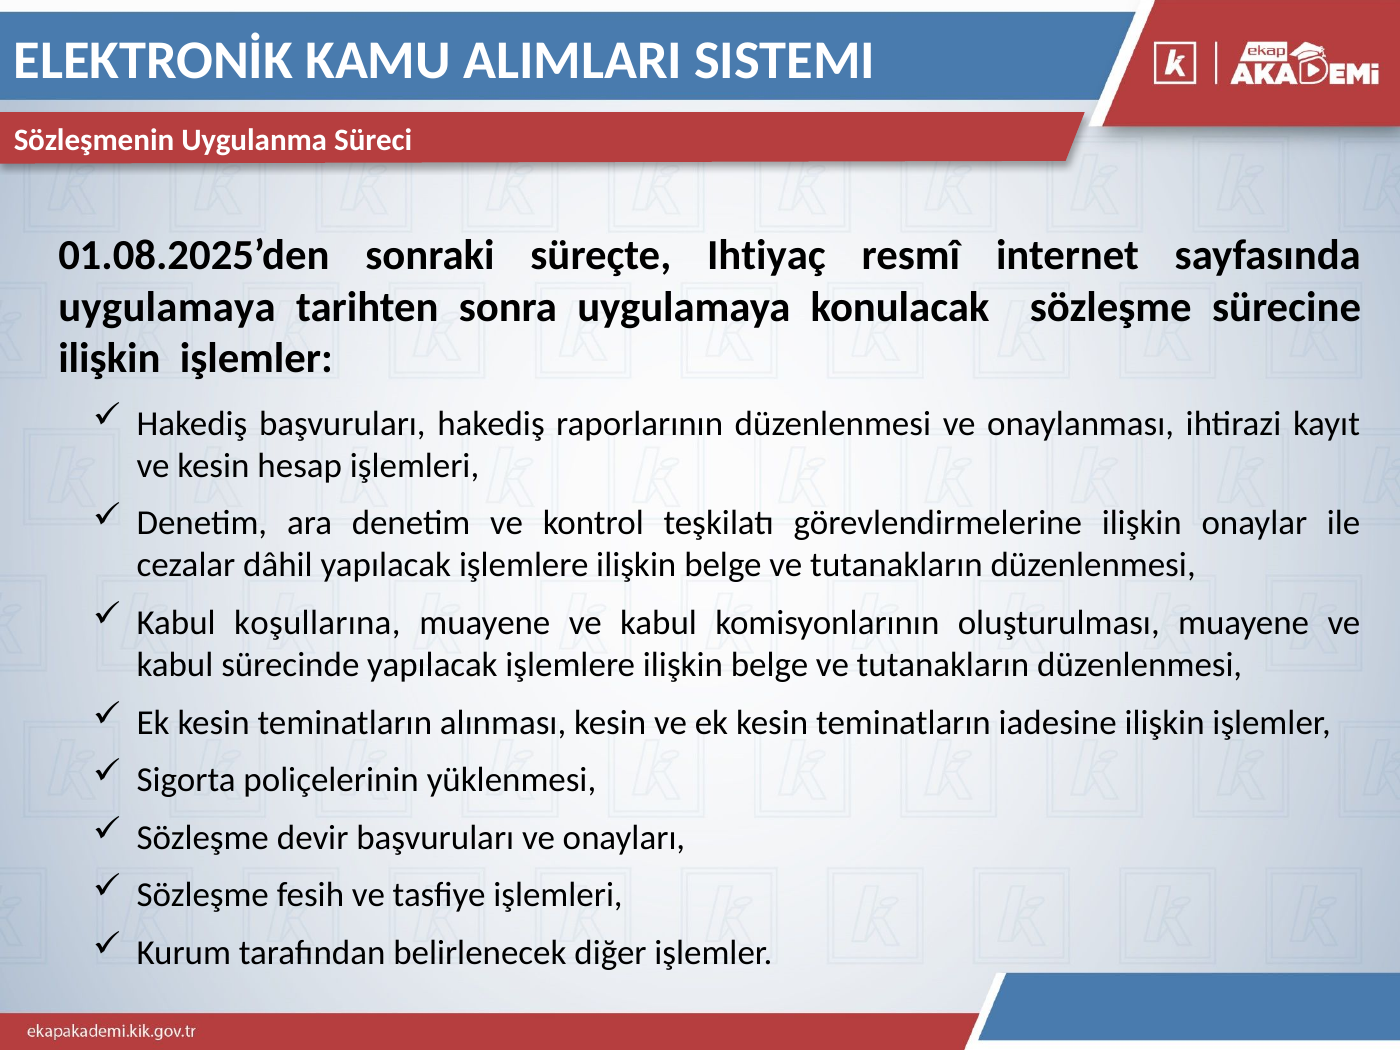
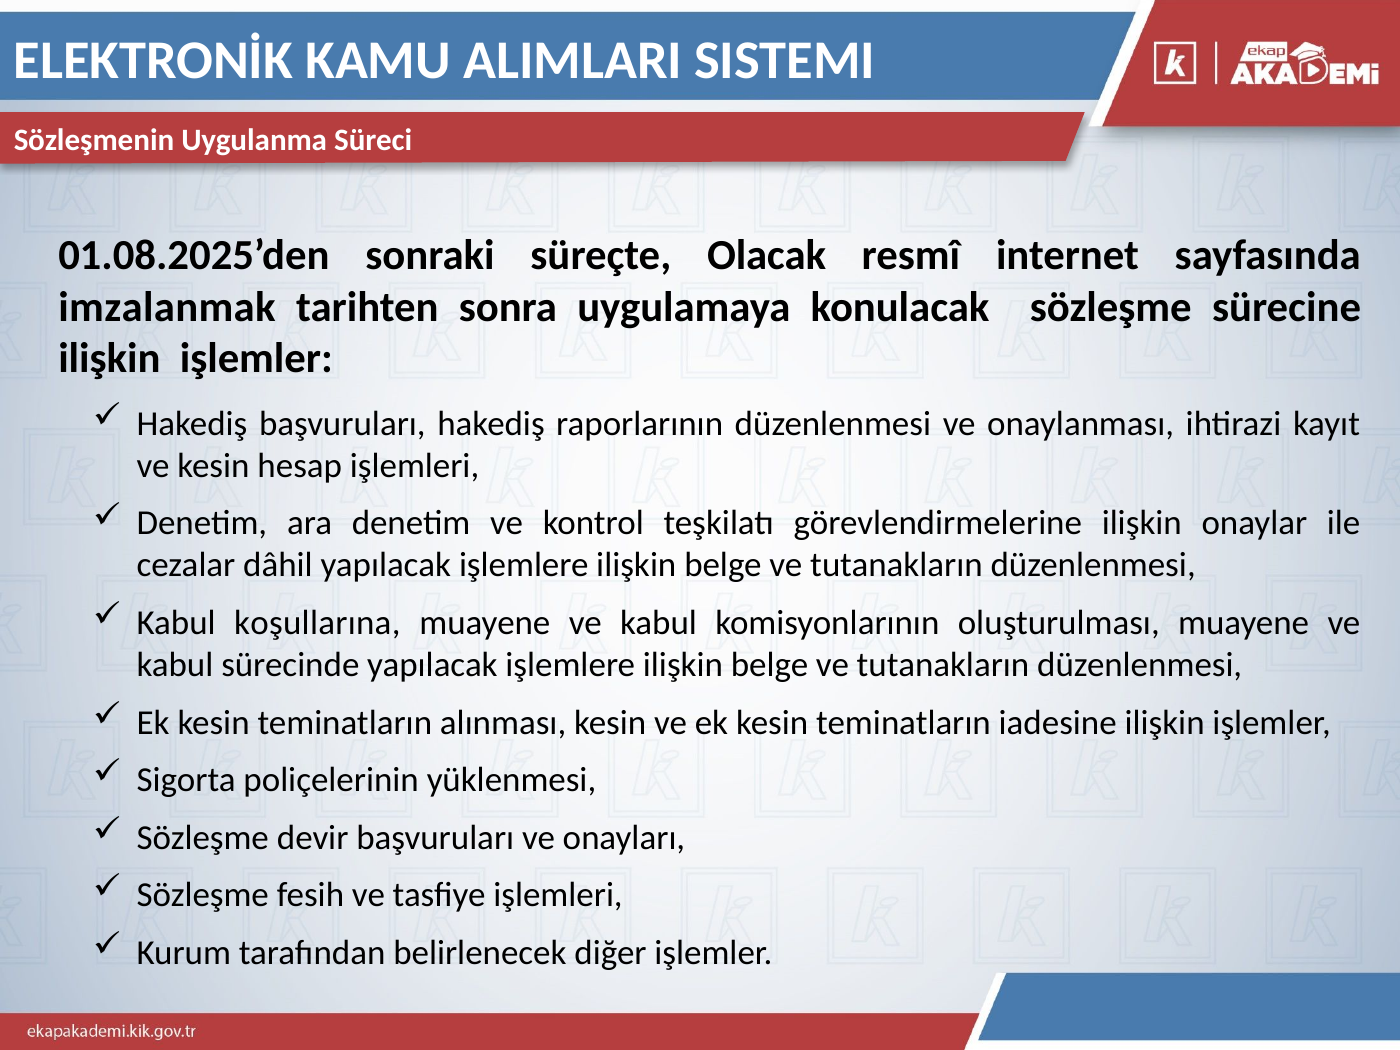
Ihtiyaç: Ihtiyaç -> Olacak (767, 256)
uygulamaya: uygulamaya -> imzalanmak (167, 307)
